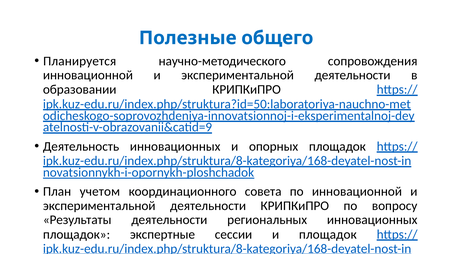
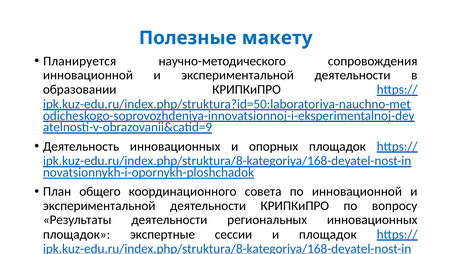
общего: общего -> макету (277, 38)
учетом: учетом -> общего (100, 192)
